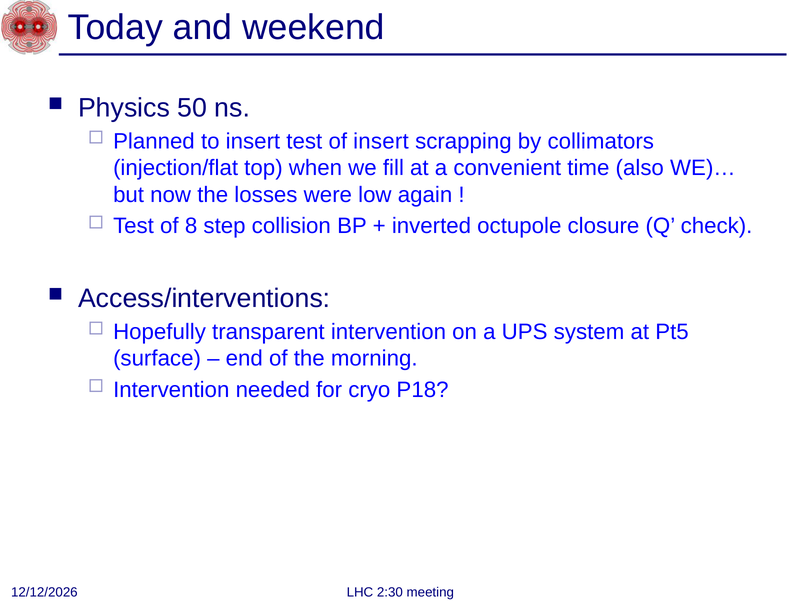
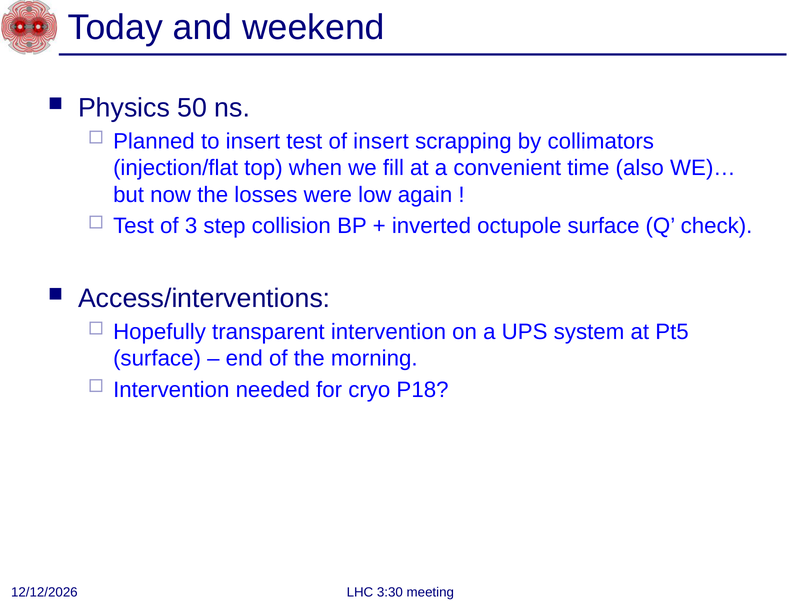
8: 8 -> 3 (191, 226)
octupole closure: closure -> surface (604, 226)
2:30: 2:30 -> 3:30 (390, 592)
